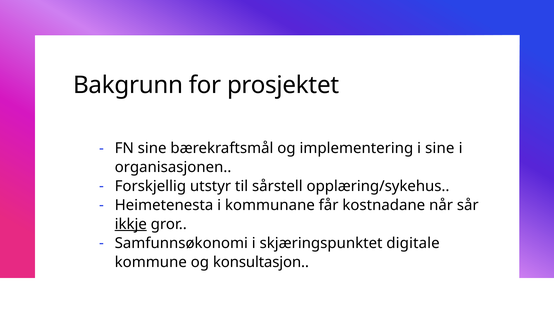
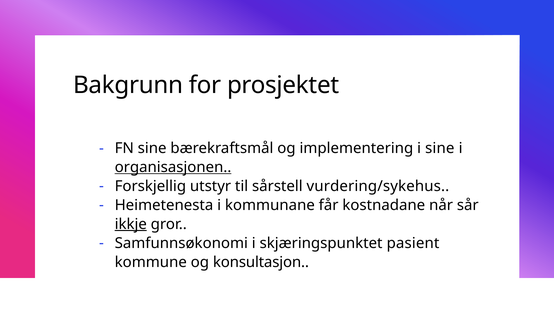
organisasjonen underline: none -> present (173, 167)
opplæring/sykehus: opplæring/sykehus -> vurdering/sykehus (378, 186)
digitale: digitale -> pasient (413, 243)
